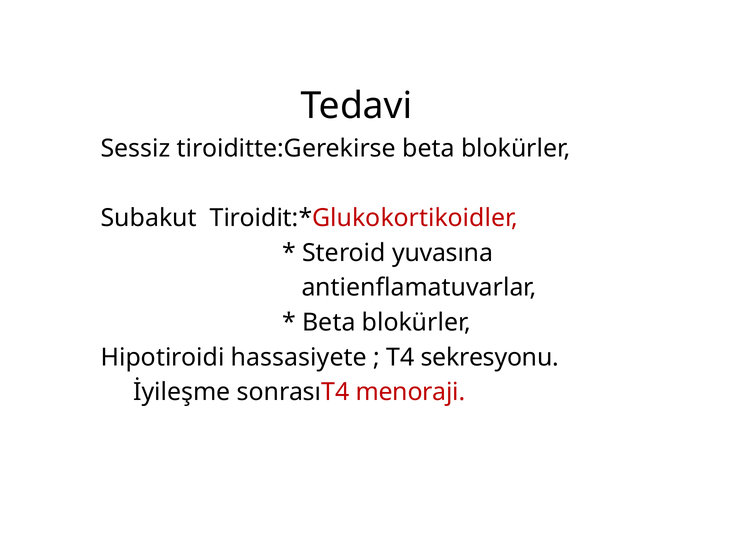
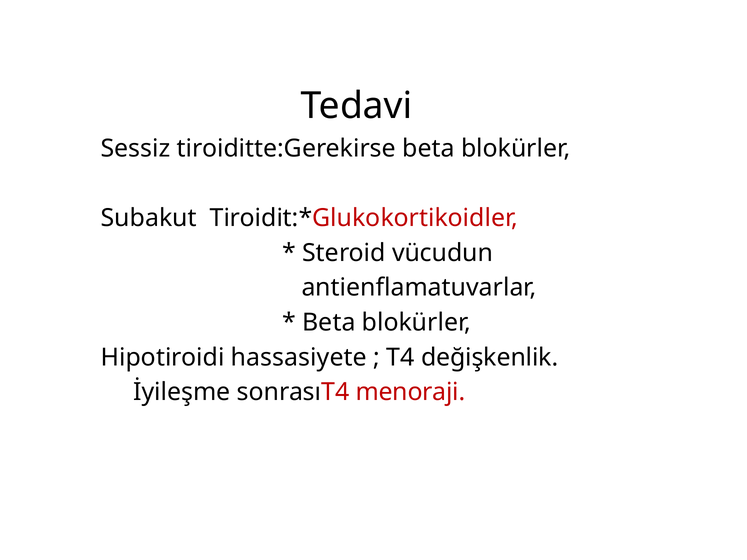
yuvasına: yuvasına -> vücudun (443, 253)
sekresyonu: sekresyonu -> değişkenlik (490, 358)
